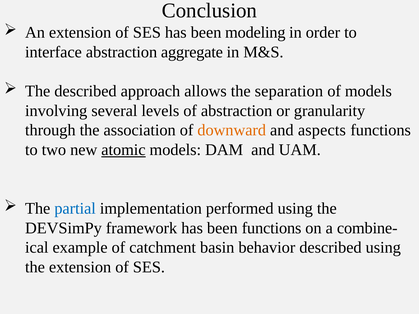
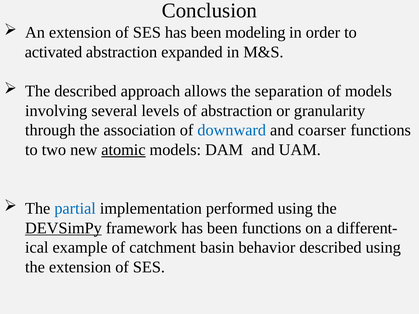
interface: interface -> activated (54, 52)
aggregate: aggregate -> expanded (192, 52)
downward colour: orange -> blue (232, 130)
aspects: aspects -> coarser (322, 130)
DEVSimPy underline: none -> present (63, 228)
combine-: combine- -> different- (367, 228)
